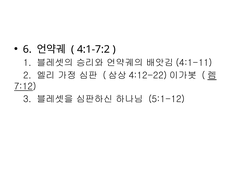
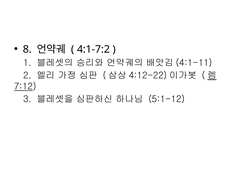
6: 6 -> 8 (27, 49)
